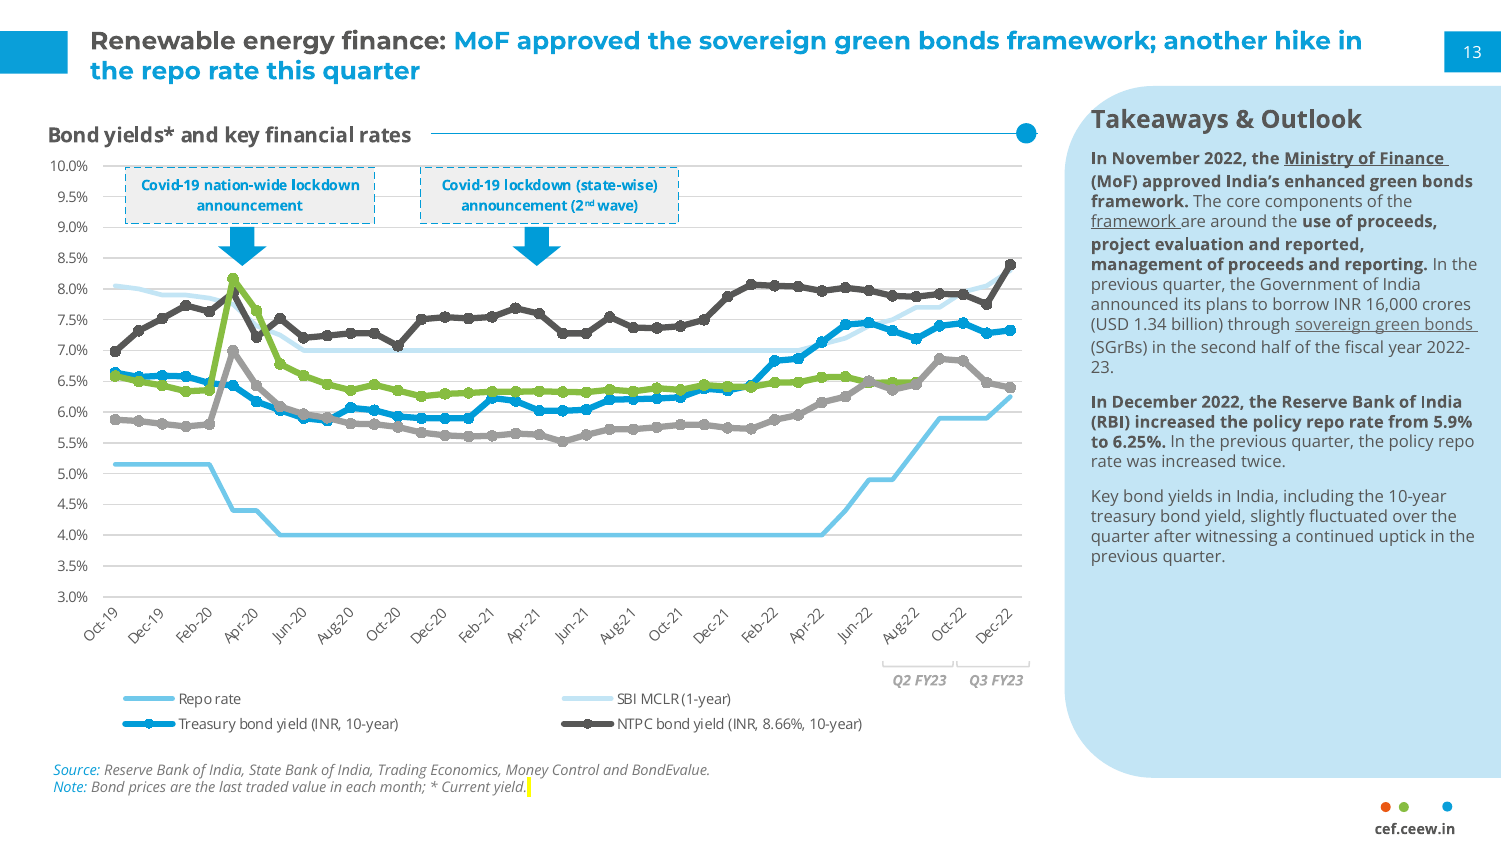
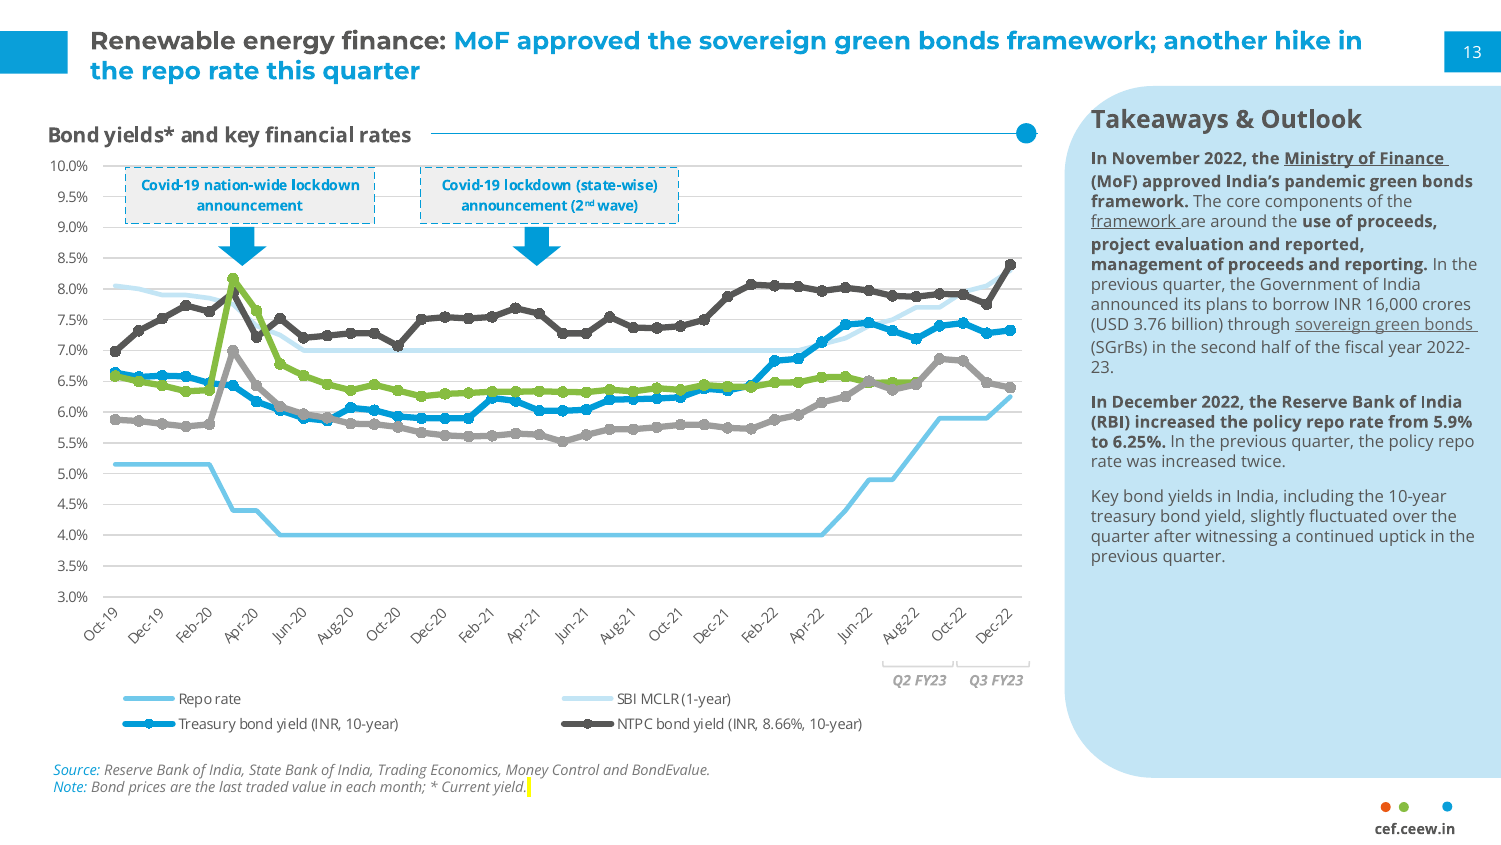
enhanced: enhanced -> pandemic (1325, 182)
1.34: 1.34 -> 3.76 (1150, 324)
